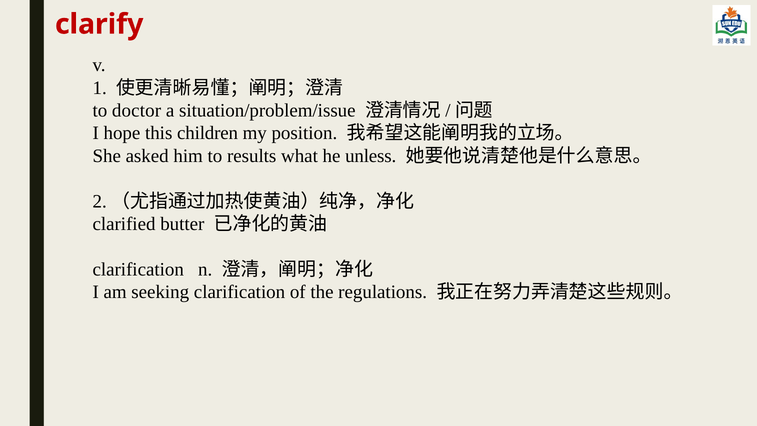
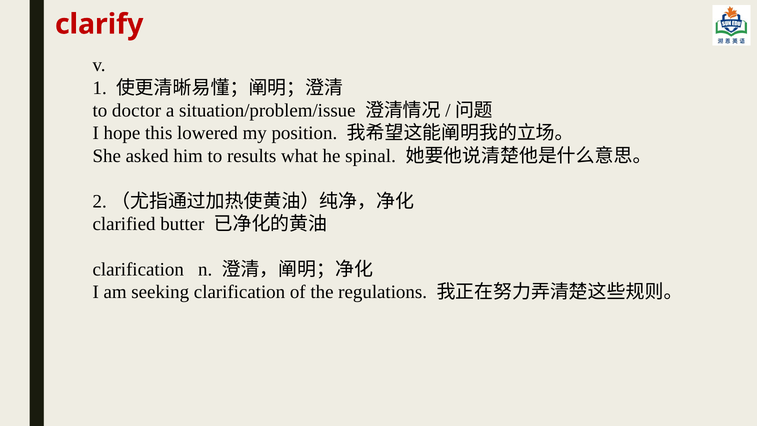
children: children -> lowered (208, 133)
unless: unless -> spinal (371, 156)
